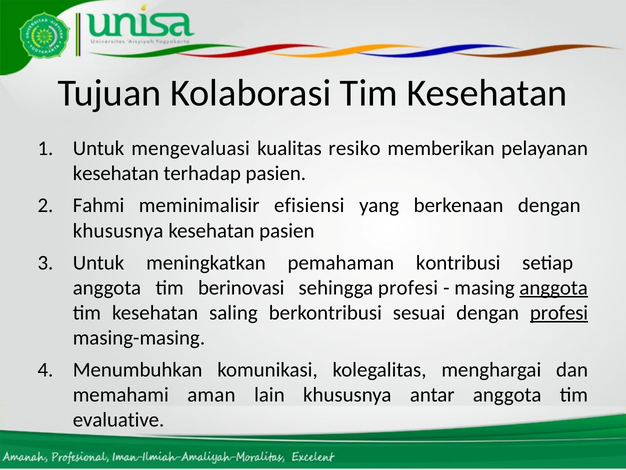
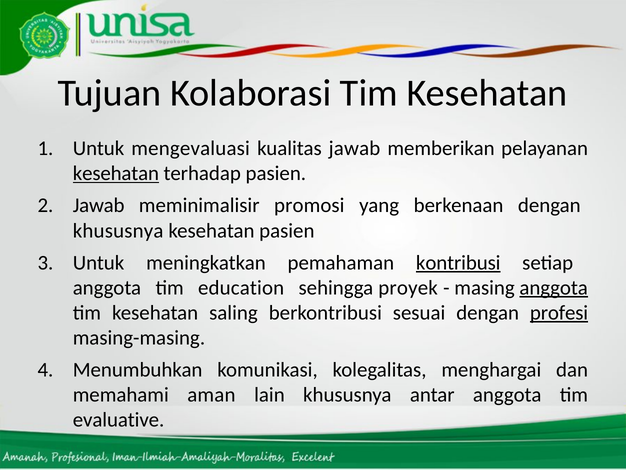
kualitas resiko: resiko -> jawab (354, 148)
kesehatan underline: none -> present (116, 173)
Fahmi: Fahmi -> Jawab (99, 205)
efisiensi: efisiensi -> promosi (309, 205)
kontribusi underline: none -> present (458, 262)
berinovasi: berinovasi -> education (241, 287)
sehingga profesi: profesi -> proyek (408, 287)
